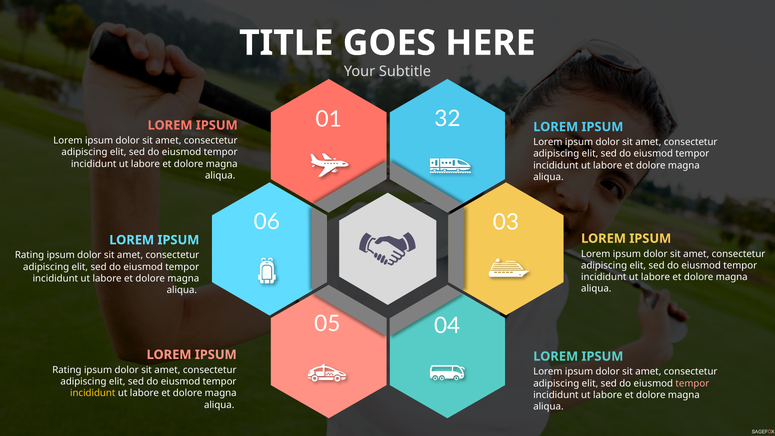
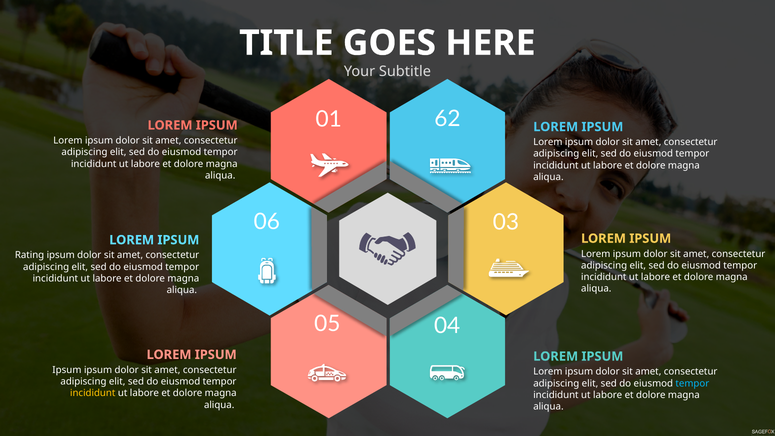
32: 32 -> 62 (447, 119)
Rating: Rating -> Ipsum (67, 370)
tempor colour: pink -> light blue (692, 383)
